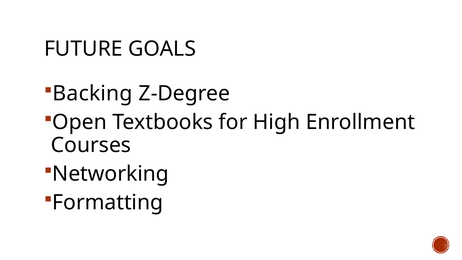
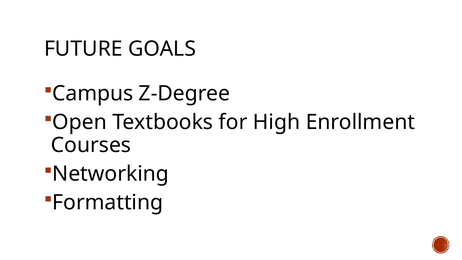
Backing: Backing -> Campus (93, 93)
